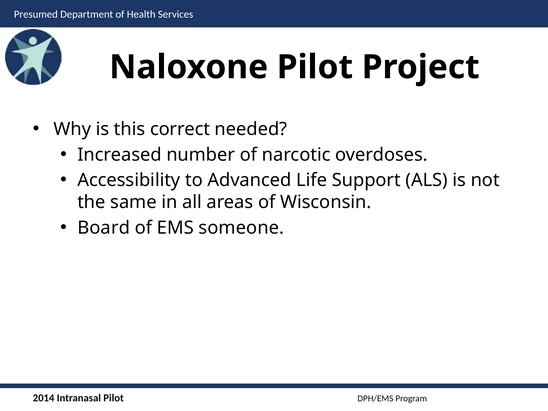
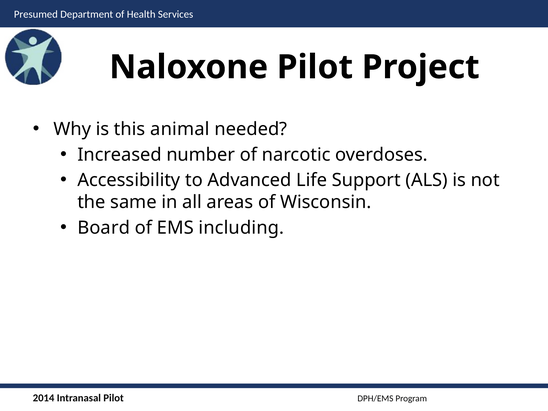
correct: correct -> animal (180, 129)
someone: someone -> including (241, 228)
